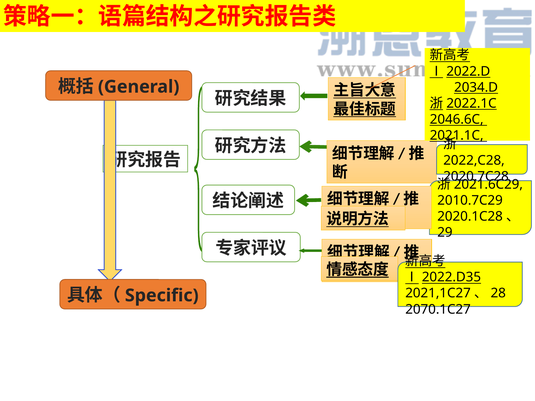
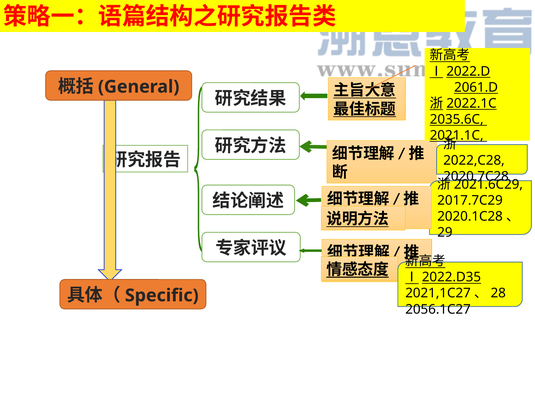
2034.D: 2034.D -> 2061.D (476, 87)
2046.6C: 2046.6C -> 2035.6C (457, 119)
2010.7C29: 2010.7C29 -> 2017.7C29 (470, 201)
2070.1C27: 2070.1C27 -> 2056.1C27 (438, 309)
